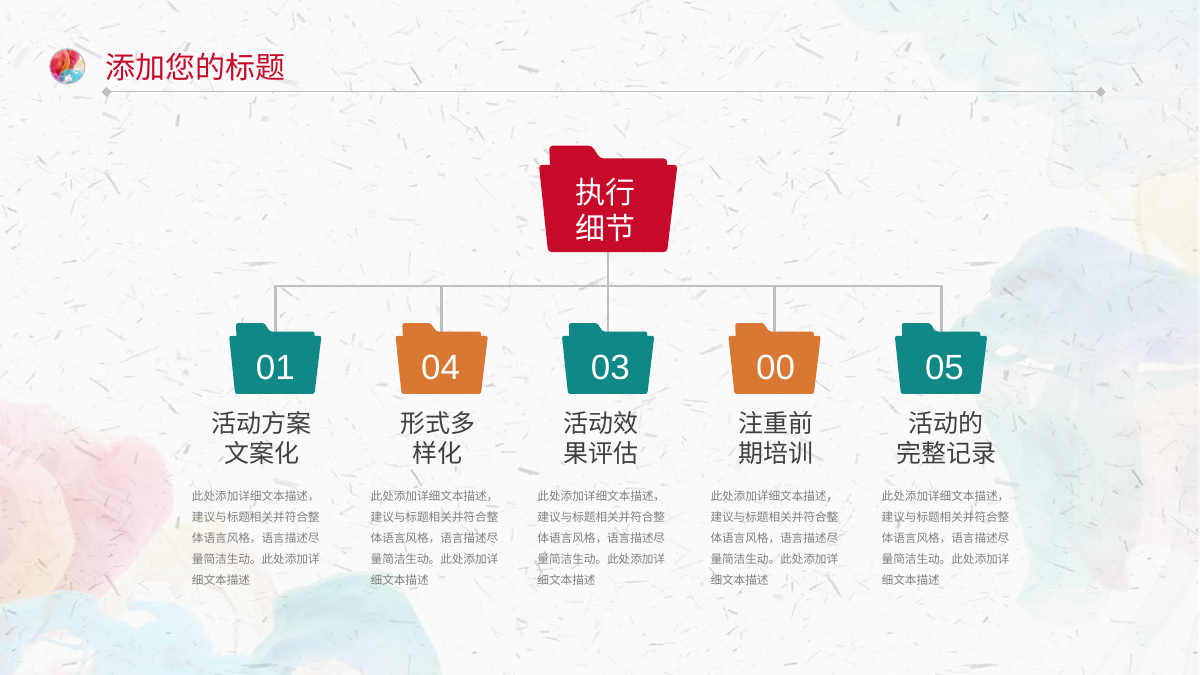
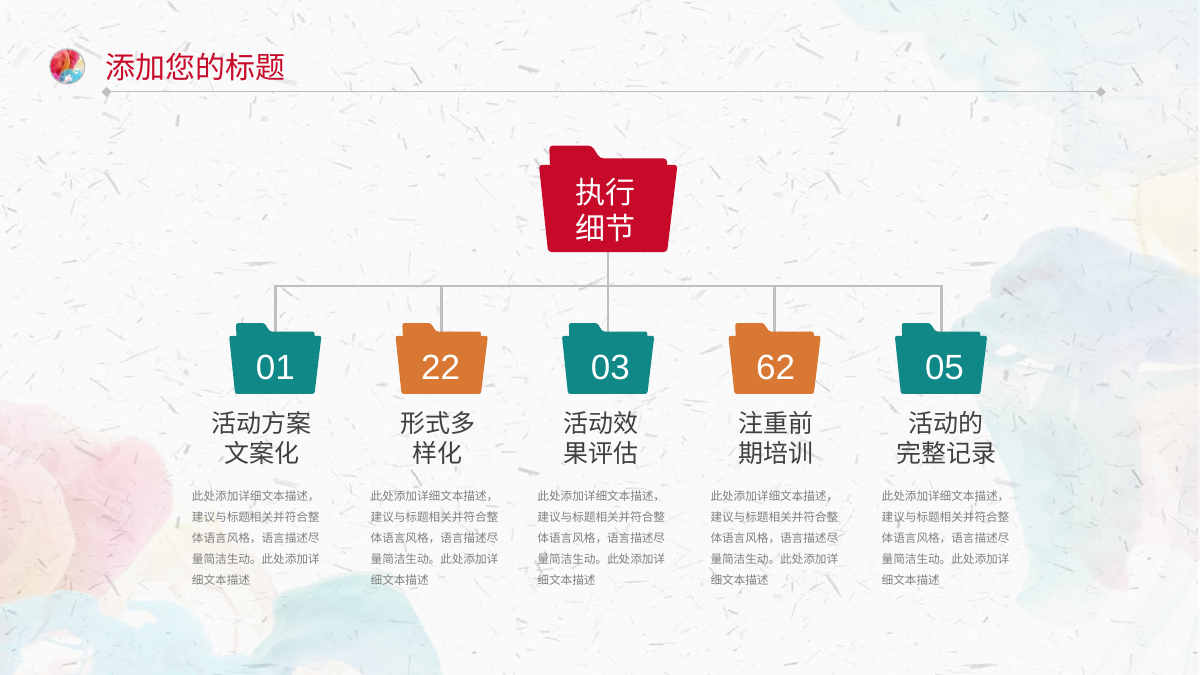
04: 04 -> 22 (441, 368)
00: 00 -> 62 (776, 368)
